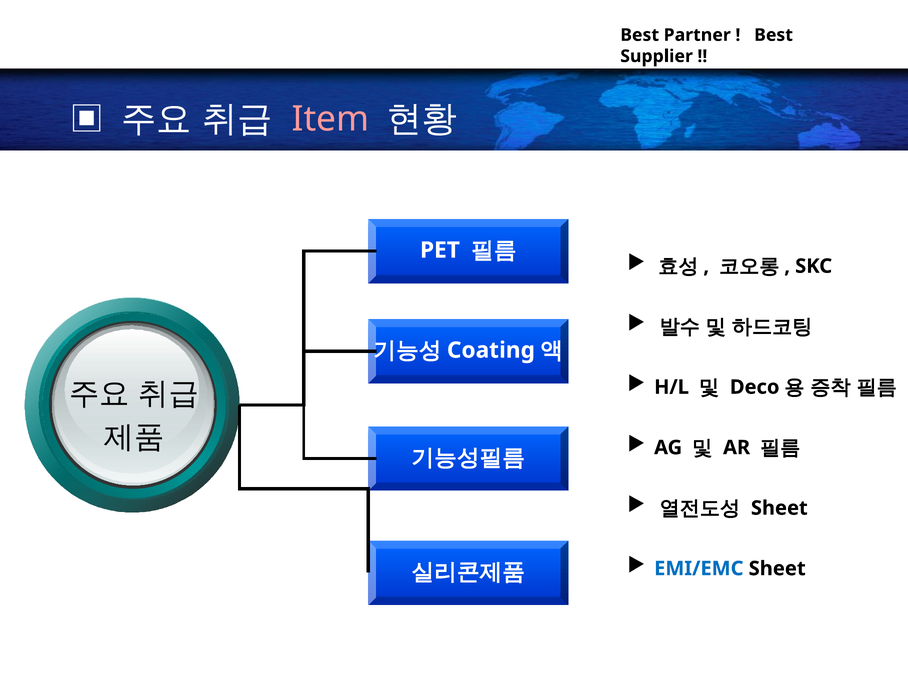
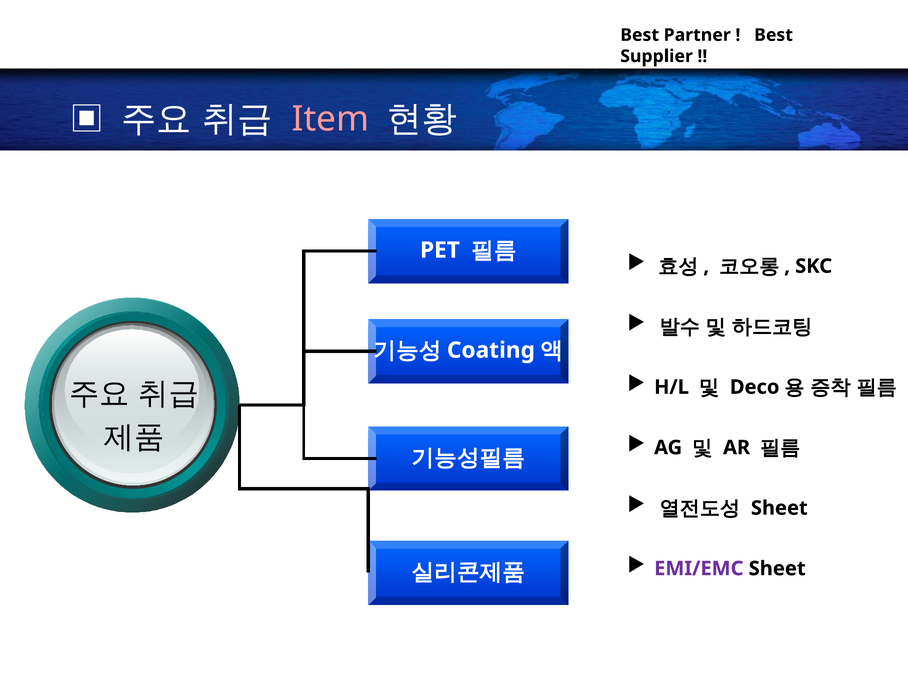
EMI/EMC colour: blue -> purple (699, 569)
